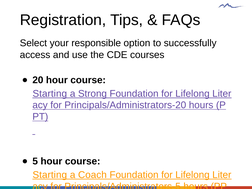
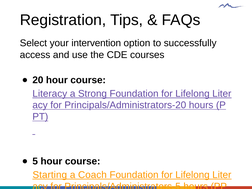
responsible: responsible -> intervention (96, 43)
Starting: Starting -> Literacy (50, 94)
